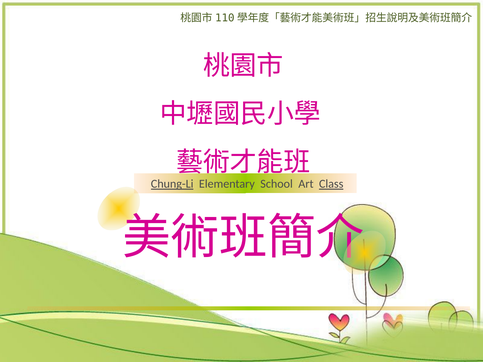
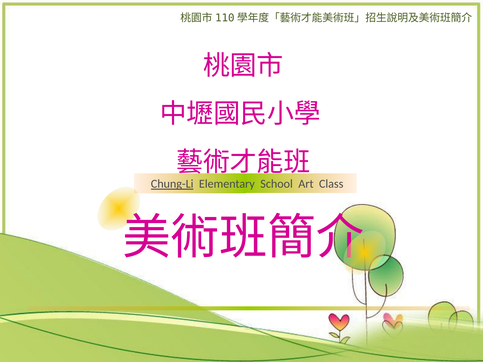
Class underline: present -> none (331, 184)
